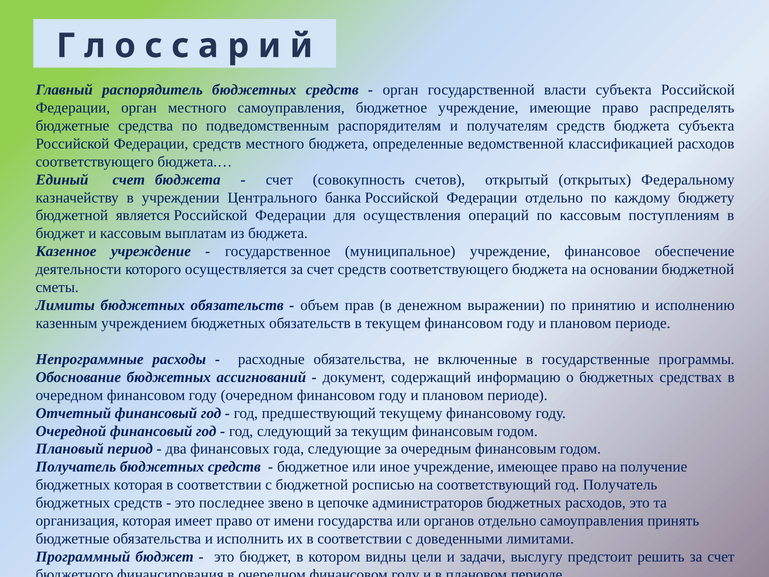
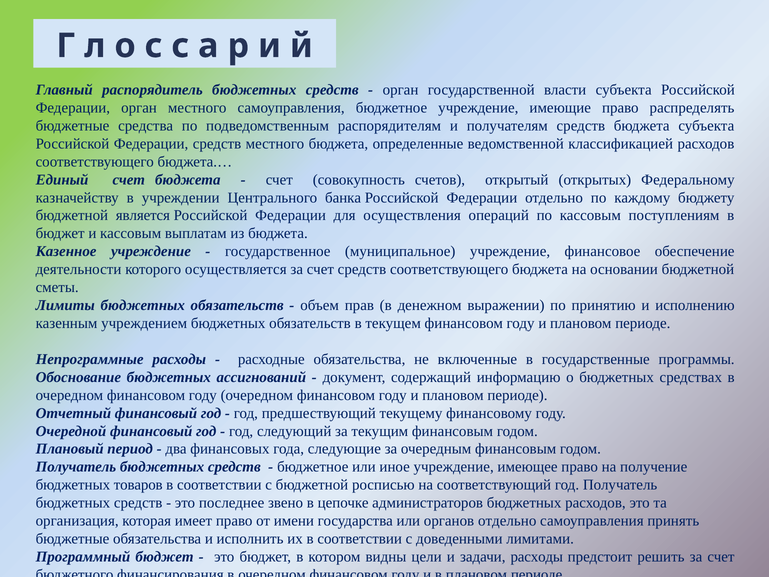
бюджетных которая: которая -> товаров (138, 485)
задачи выслугу: выслугу -> расходы (537, 557)
